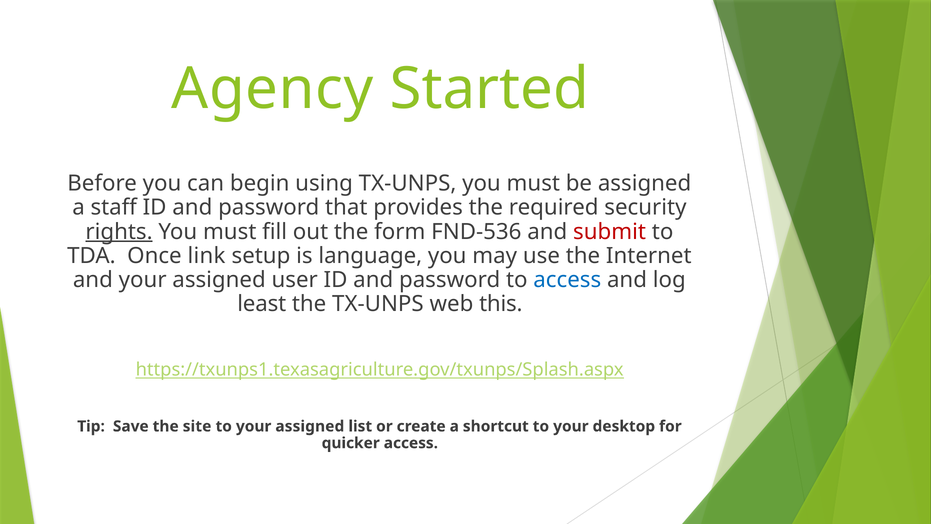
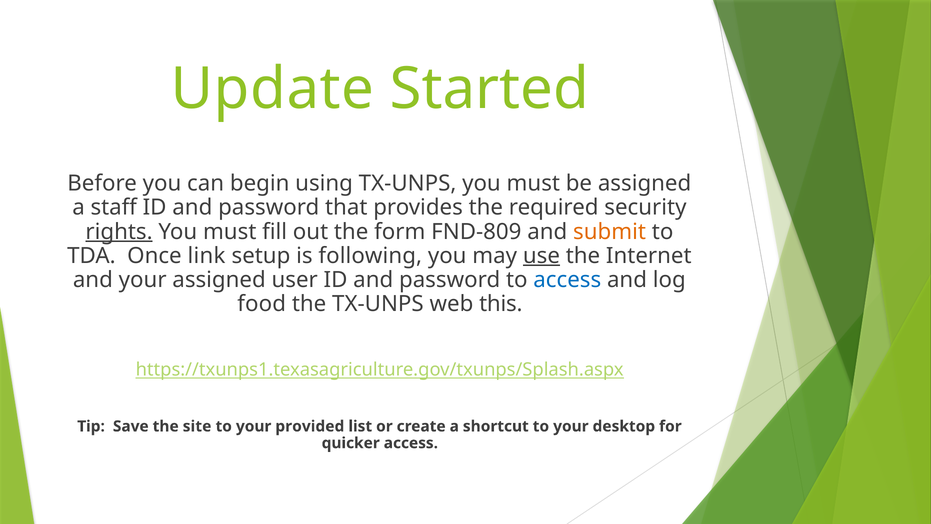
Agency: Agency -> Update (272, 89)
FND-536: FND-536 -> FND-809 (476, 232)
submit colour: red -> orange (610, 232)
language: language -> following (370, 256)
use underline: none -> present (541, 256)
least: least -> food (262, 304)
to your assigned: assigned -> provided (310, 426)
